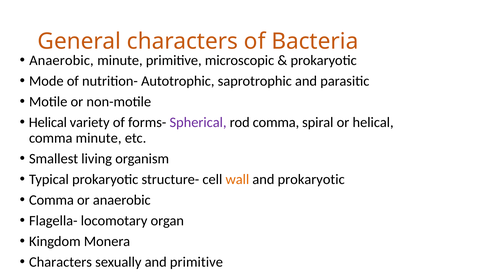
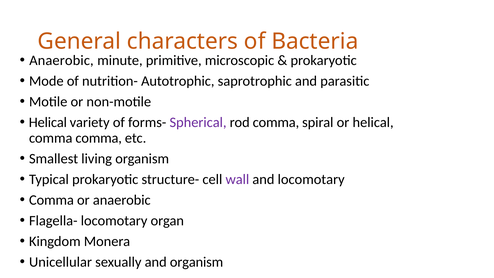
comma minute: minute -> comma (99, 138)
wall colour: orange -> purple (237, 179)
and prokaryotic: prokaryotic -> locomotary (311, 179)
Characters: Characters -> Unicellular (60, 262)
and primitive: primitive -> organism (197, 262)
